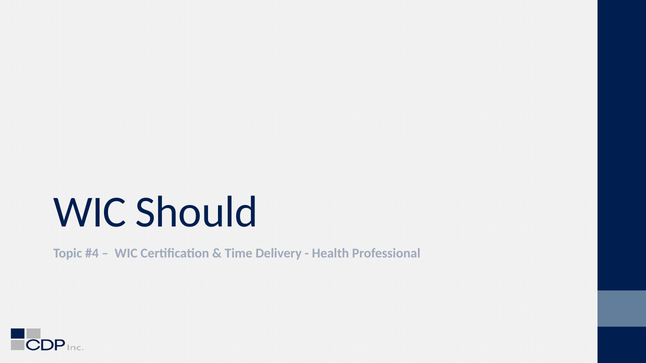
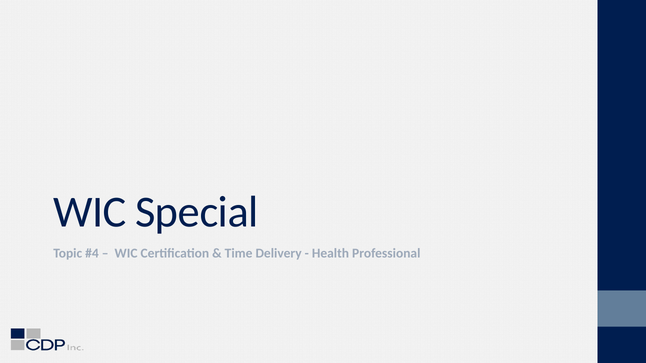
Should: Should -> Special (197, 212)
